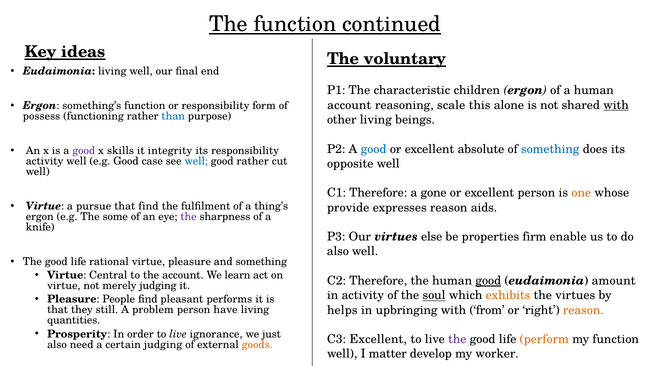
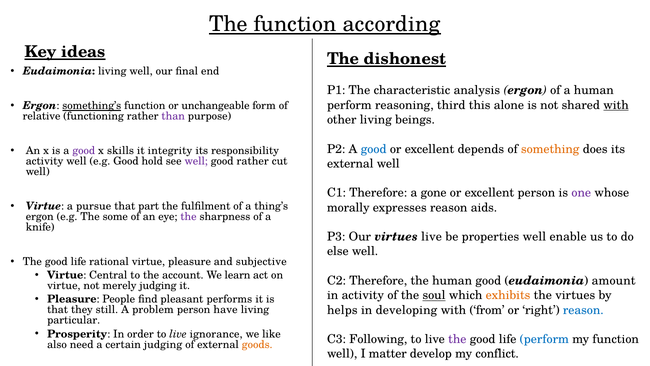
continued: continued -> according (391, 24)
voluntary: voluntary -> dishonest (405, 59)
children: children -> analysis (477, 90)
something’s underline: none -> present (92, 106)
or responsibility: responsibility -> unchangeable (216, 106)
account: account -> perform (349, 105)
scale: scale -> third (451, 105)
possess: possess -> relative (42, 116)
than colour: blue -> purple (173, 116)
absolute: absolute -> depends (481, 149)
something colour: blue -> orange (550, 149)
case: case -> hold (152, 161)
well colour: blue -> purple (196, 161)
opposite: opposite -> external (350, 163)
one colour: orange -> purple (581, 193)
that find: find -> part (149, 206)
provide: provide -> morally (348, 207)
virtues else: else -> live (432, 237)
properties firm: firm -> well (534, 237)
also: also -> else (338, 251)
and something: something -> subjective (261, 261)
good underline: present -> none (488, 280)
upbringing: upbringing -> developing (406, 310)
reason colour: orange -> blue (583, 310)
quantities: quantities -> particular (74, 320)
just: just -> like (271, 334)
C3 Excellent: Excellent -> Following (378, 339)
perform colour: orange -> blue (544, 339)
worker: worker -> conflict (497, 354)
